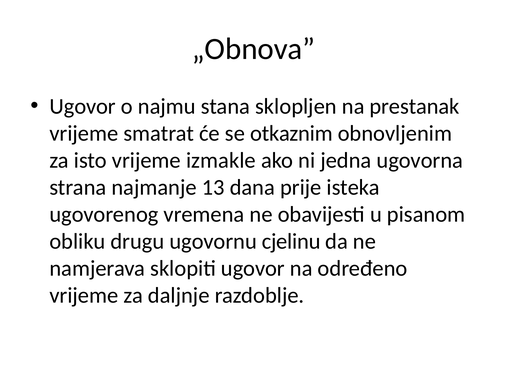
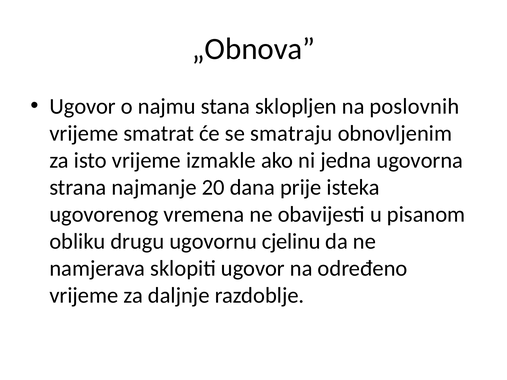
prestanak: prestanak -> poslovnih (414, 106)
otkaznim: otkaznim -> smatraju (291, 133)
13: 13 -> 20 (213, 187)
